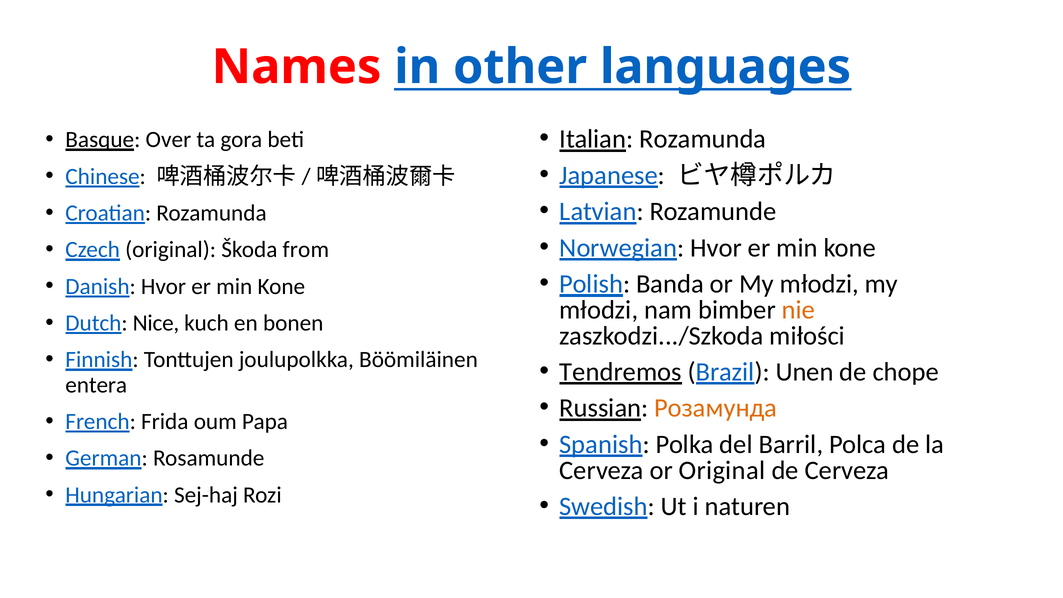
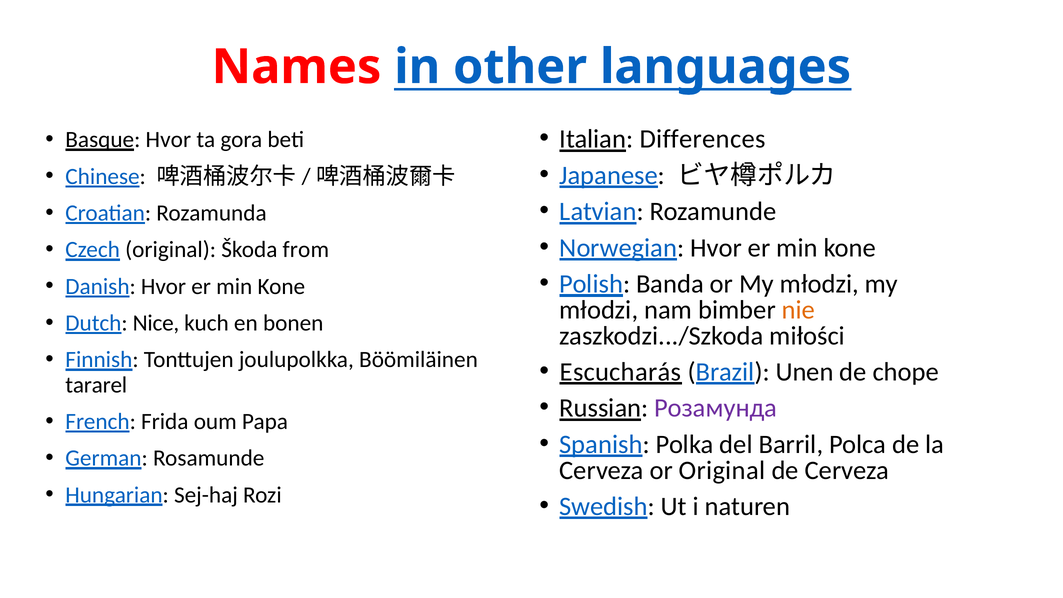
Italian Rozamunda: Rozamunda -> Differences (703, 139)
Basque Over: Over -> Hvor (168, 140)
Tendremos: Tendremos -> Escucharás (620, 372)
entera: entera -> tararel (96, 385)
Розамунда colour: orange -> purple (716, 408)
